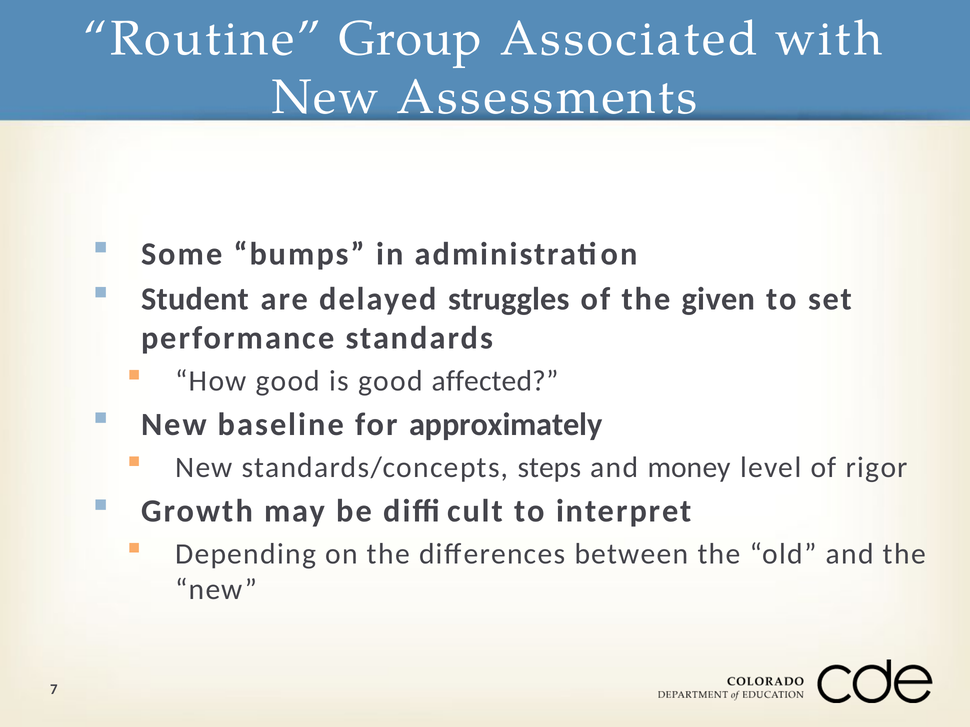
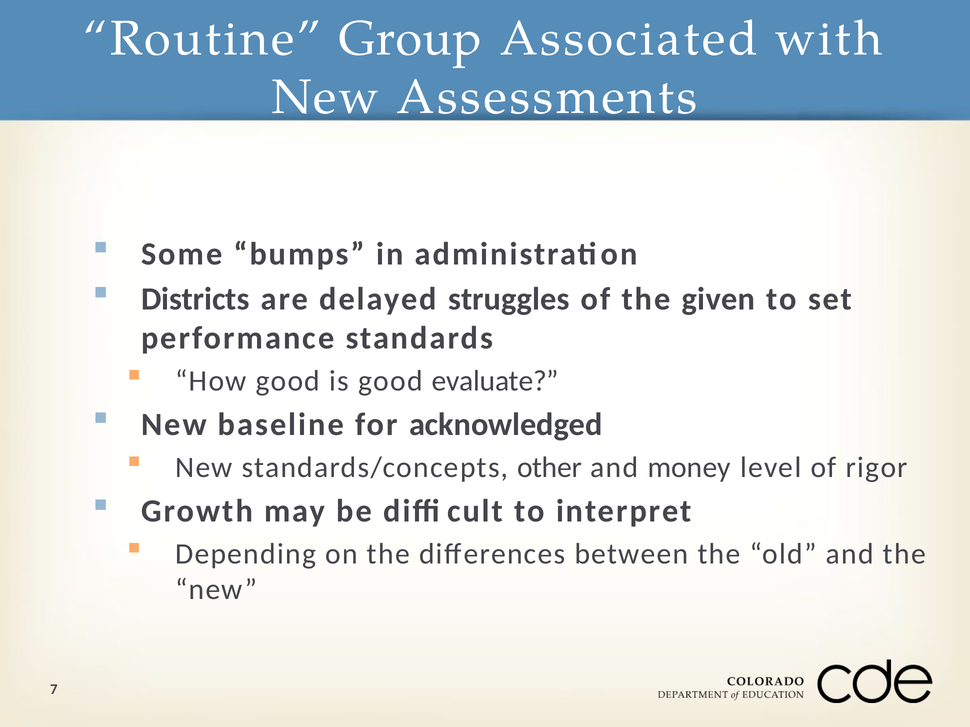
Student: Student -> Districts (195, 299)
affected: affected -> evaluate (495, 381)
approximately: approximately -> acknowledged (506, 425)
steps: steps -> other (550, 468)
